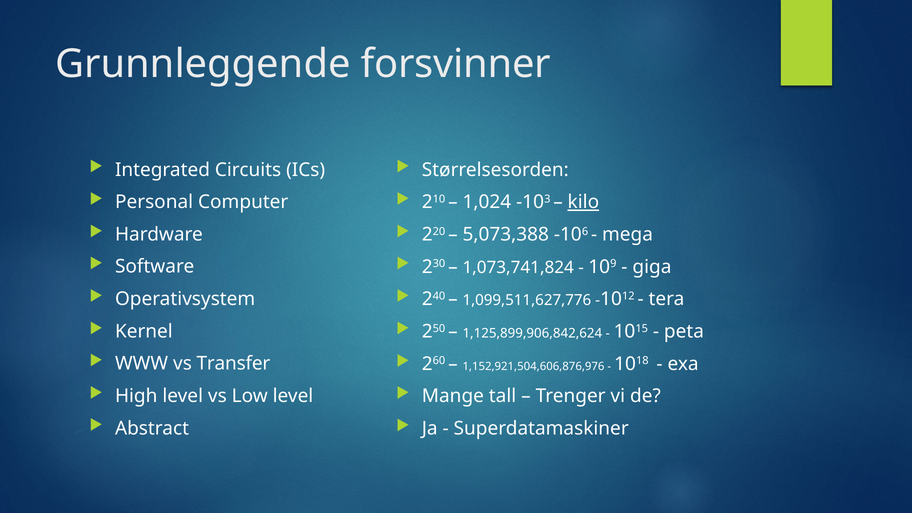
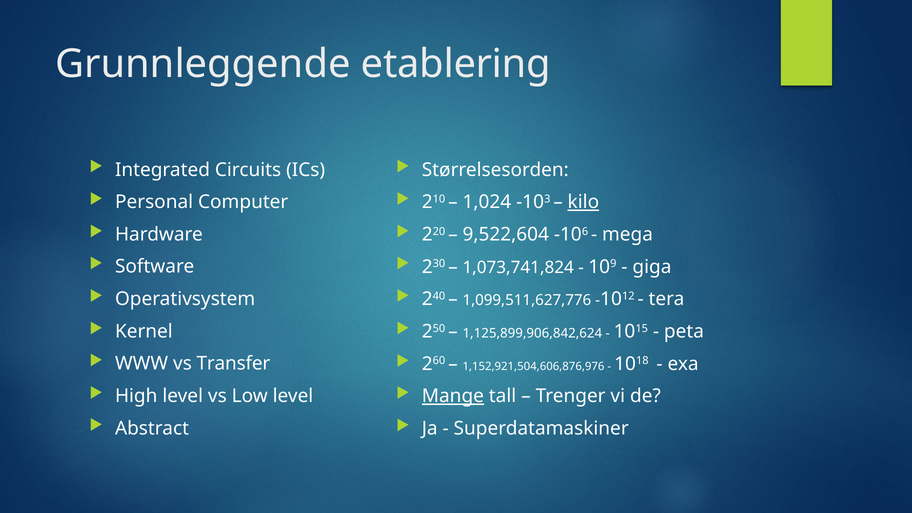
forsvinner: forsvinner -> etablering (456, 64)
5,073,388: 5,073,388 -> 9,522,604 (506, 234)
Mange underline: none -> present (453, 396)
